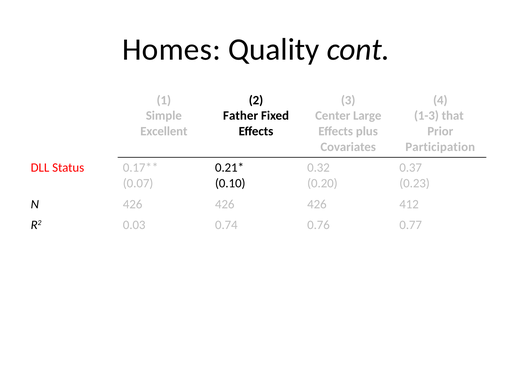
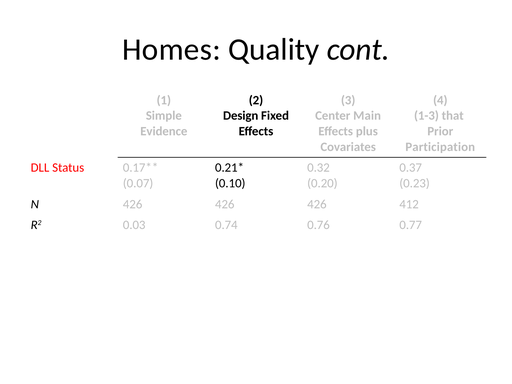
Father: Father -> Design (241, 116)
Large: Large -> Main (367, 116)
Excellent: Excellent -> Evidence (164, 131)
